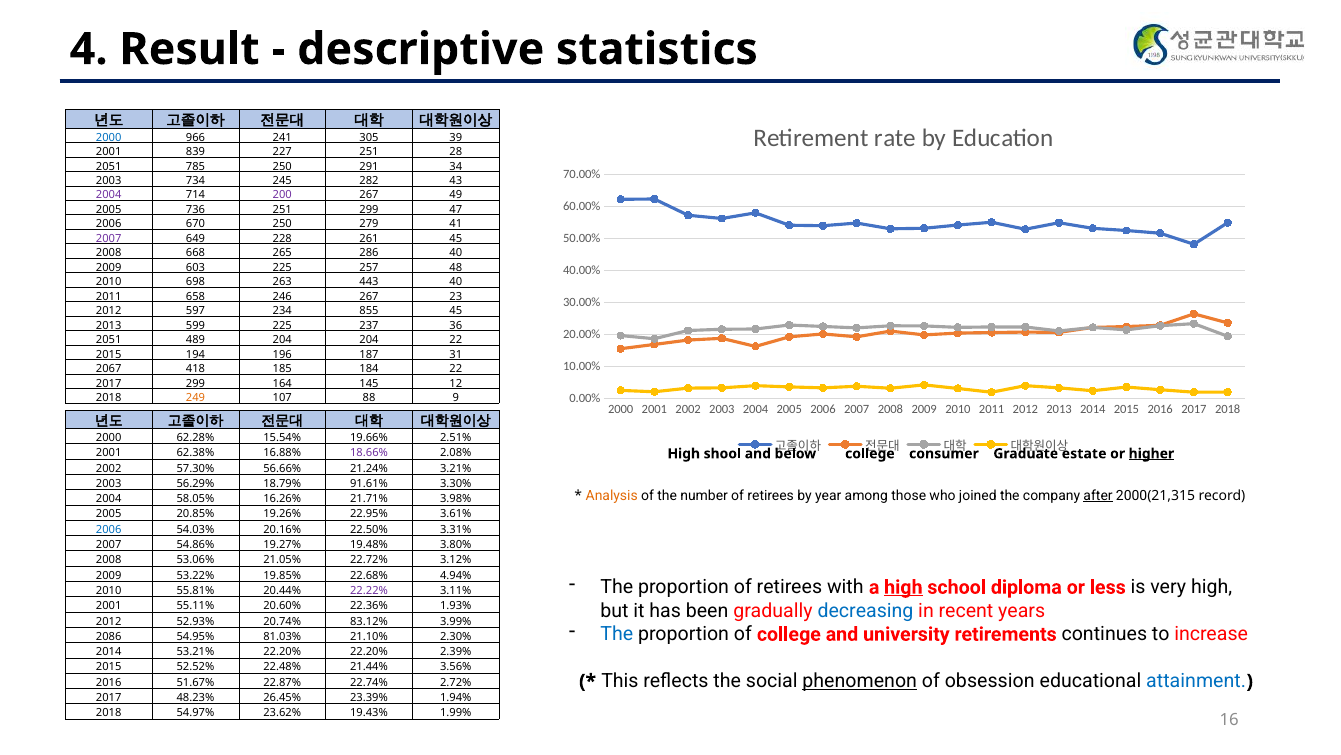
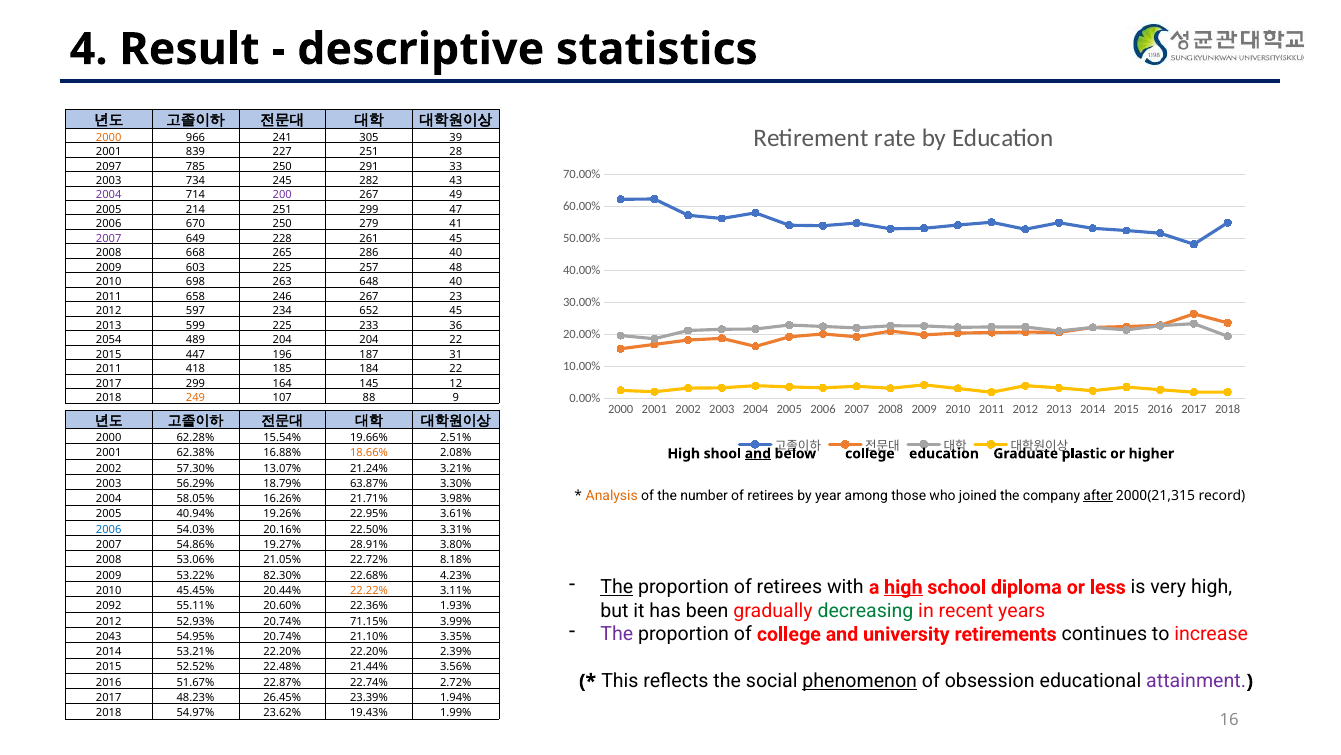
2000 colour: blue -> orange (109, 137)
2051: 2051 -> 2097 (109, 166)
34: 34 -> 33 (456, 166)
736: 736 -> 214 (196, 210)
443: 443 -> 648 (369, 282)
855: 855 -> 652 (369, 311)
237: 237 -> 233 (369, 325)
2051: 2051 -> 2054 (109, 340)
194: 194 -> 447 (196, 354)
2067: 2067 -> 2011 (109, 369)
18.66% colour: purple -> orange (369, 453)
and underline: none -> present (758, 453)
college consumer: consumer -> education (944, 453)
estate: estate -> plastic (1084, 453)
higher underline: present -> none (1151, 453)
56.66%: 56.66% -> 13.07% (282, 468)
91.61%: 91.61% -> 63.87% (369, 483)
20.85%: 20.85% -> 40.94% (195, 514)
19.48%: 19.48% -> 28.91% (369, 544)
3.12%: 3.12% -> 8.18% (456, 560)
19.85%: 19.85% -> 82.30% (282, 575)
4.94%: 4.94% -> 4.23% (456, 575)
The underline: none -> present (617, 587)
55.81%: 55.81% -> 45.45% (195, 590)
22.22% colour: purple -> orange (369, 590)
decreasing colour: blue -> green (865, 610)
2001: 2001 -> 2092 (109, 606)
83.12%: 83.12% -> 71.15% (369, 621)
The colour: blue -> purple (617, 634)
2086: 2086 -> 2043 (109, 636)
54.95% 81.03%: 81.03% -> 20.74% (282, 636)
2.30%: 2.30% -> 3.35% (456, 636)
attainment colour: blue -> purple (1196, 681)
